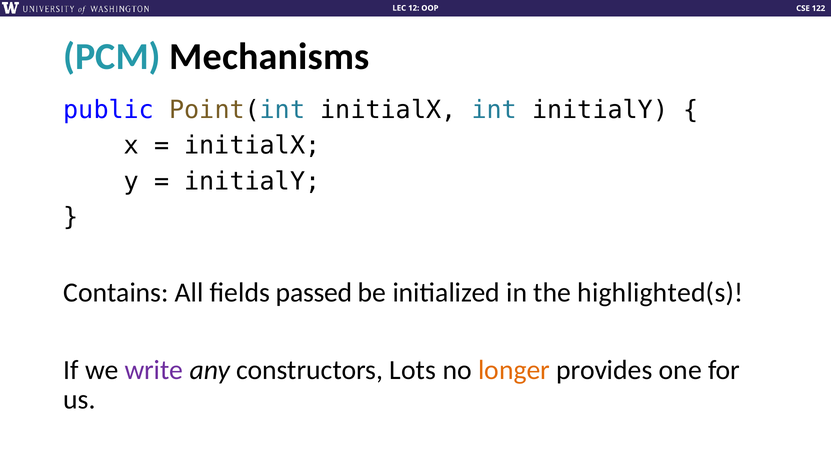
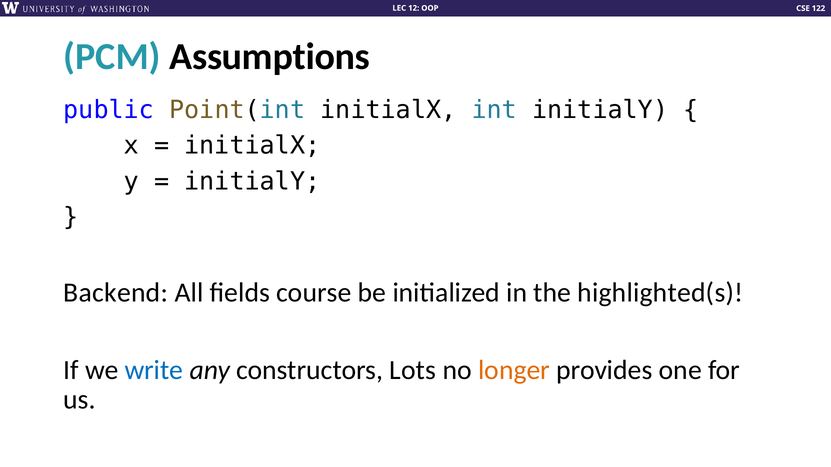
Mechanisms: Mechanisms -> Assumptions (270, 57)
Contains: Contains -> Backend (116, 293)
passed: passed -> course (314, 293)
write colour: purple -> blue (154, 370)
